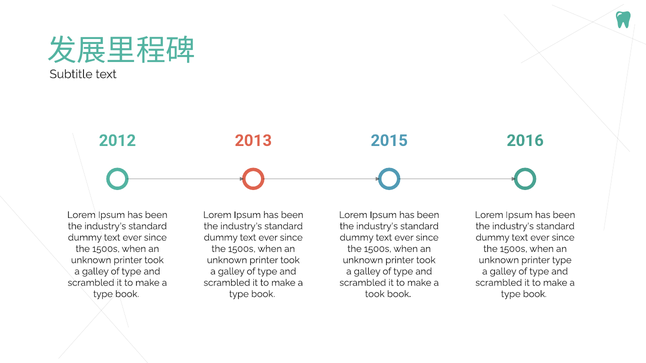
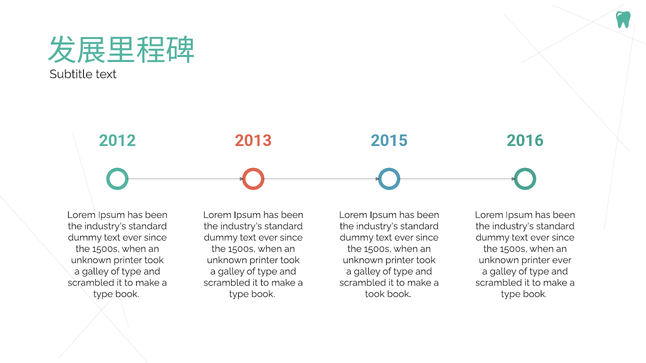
printer type: type -> ever (562, 260)
